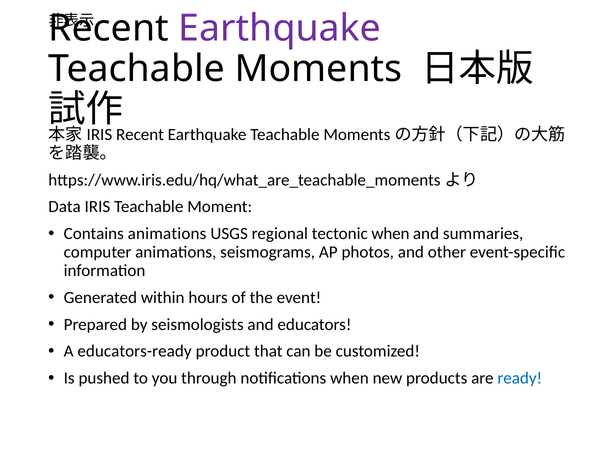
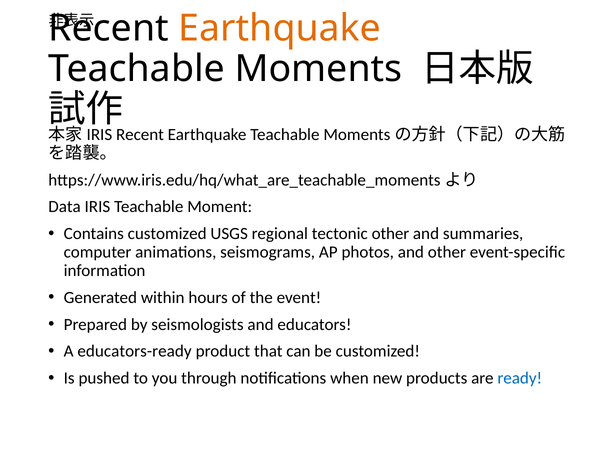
Earthquake colour: purple -> orange (280, 28)
Contains animations: animations -> customized (167, 234)
tectonic when: when -> other (390, 234)
